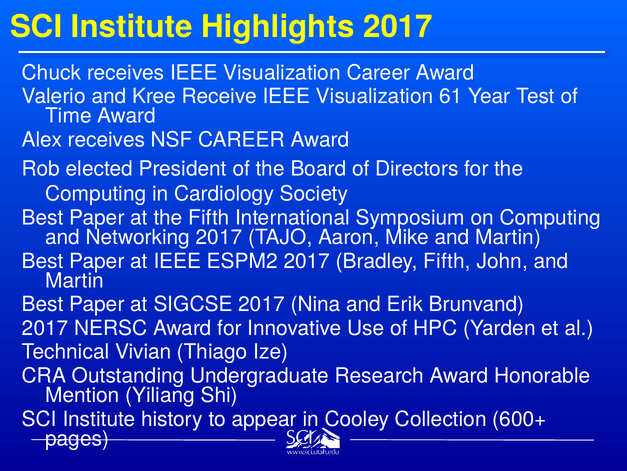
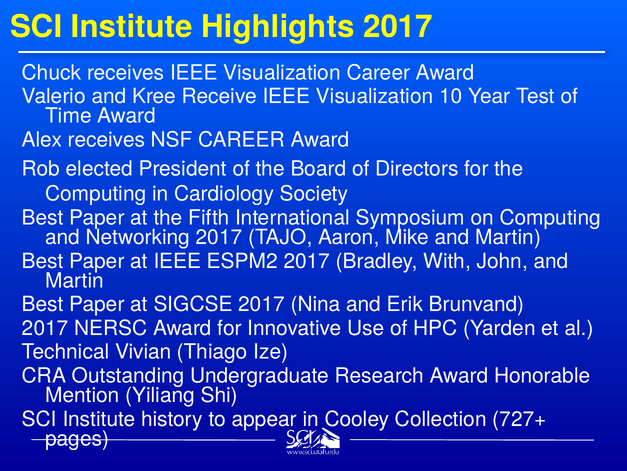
61: 61 -> 10 (451, 96)
Bradley Fifth: Fifth -> With (447, 261)
600+: 600+ -> 727+ (519, 419)
